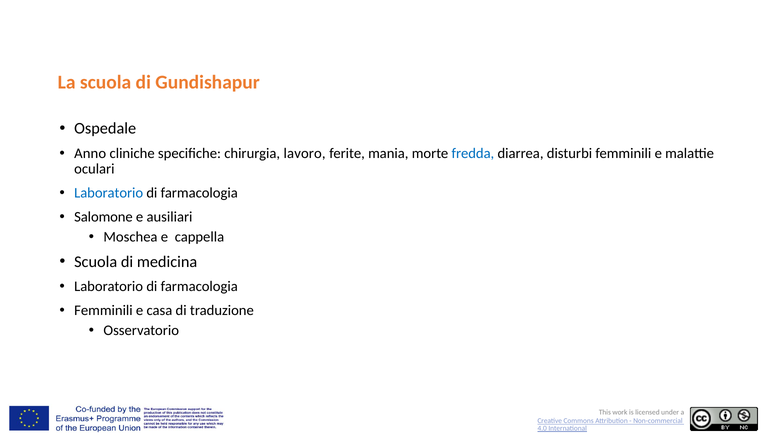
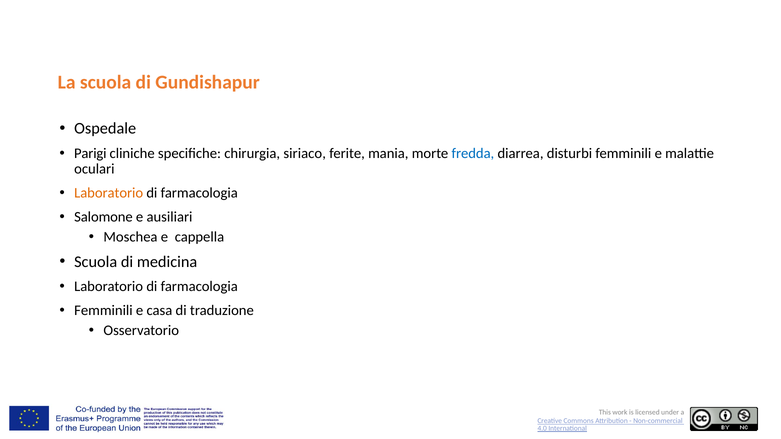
Anno: Anno -> Parigi (90, 153)
lavoro: lavoro -> siriaco (305, 153)
Laboratorio colour: blue -> orange (109, 193)
